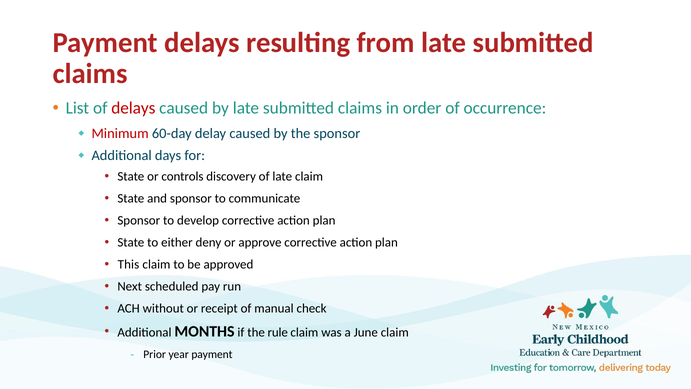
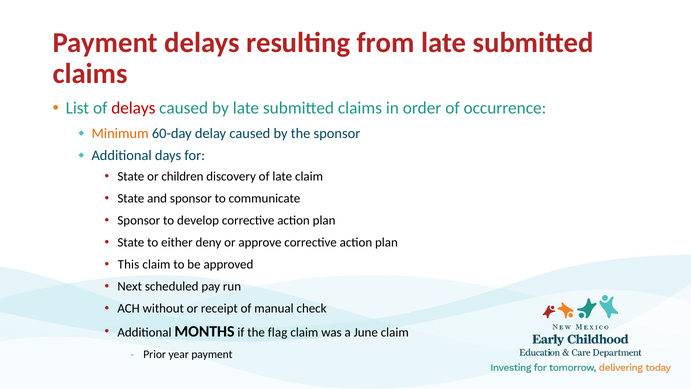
Minimum colour: red -> orange (120, 133)
controls: controls -> children (182, 176)
rule: rule -> flag (278, 332)
